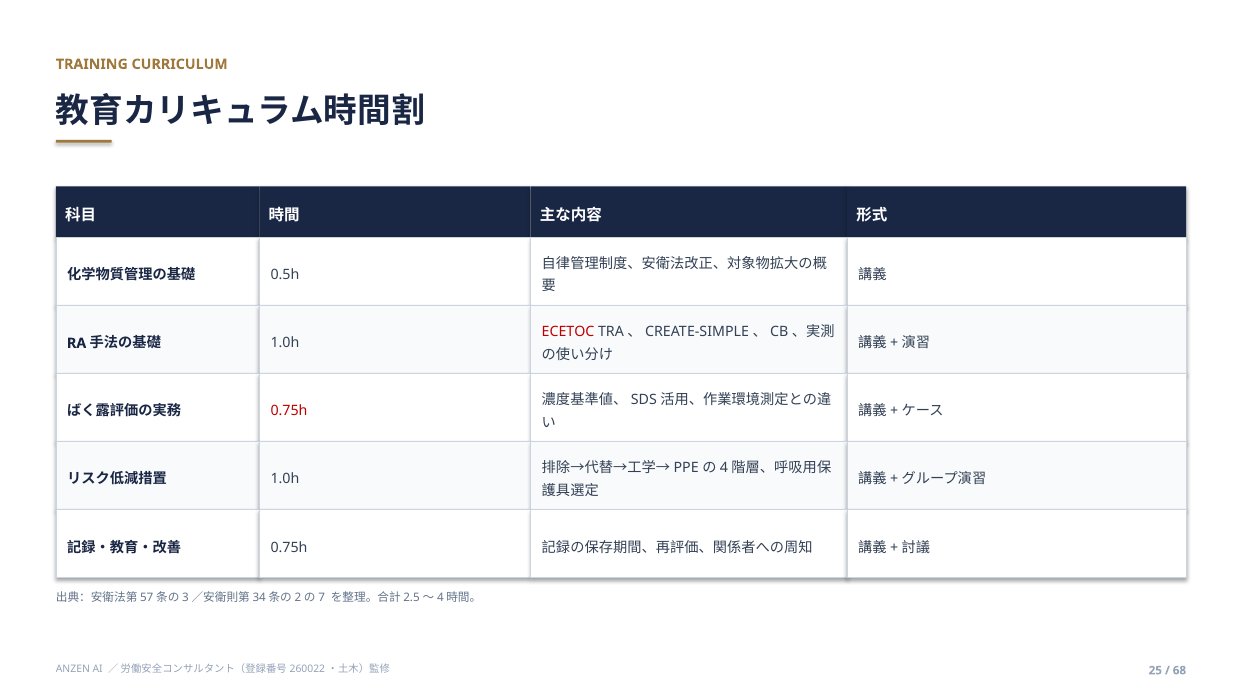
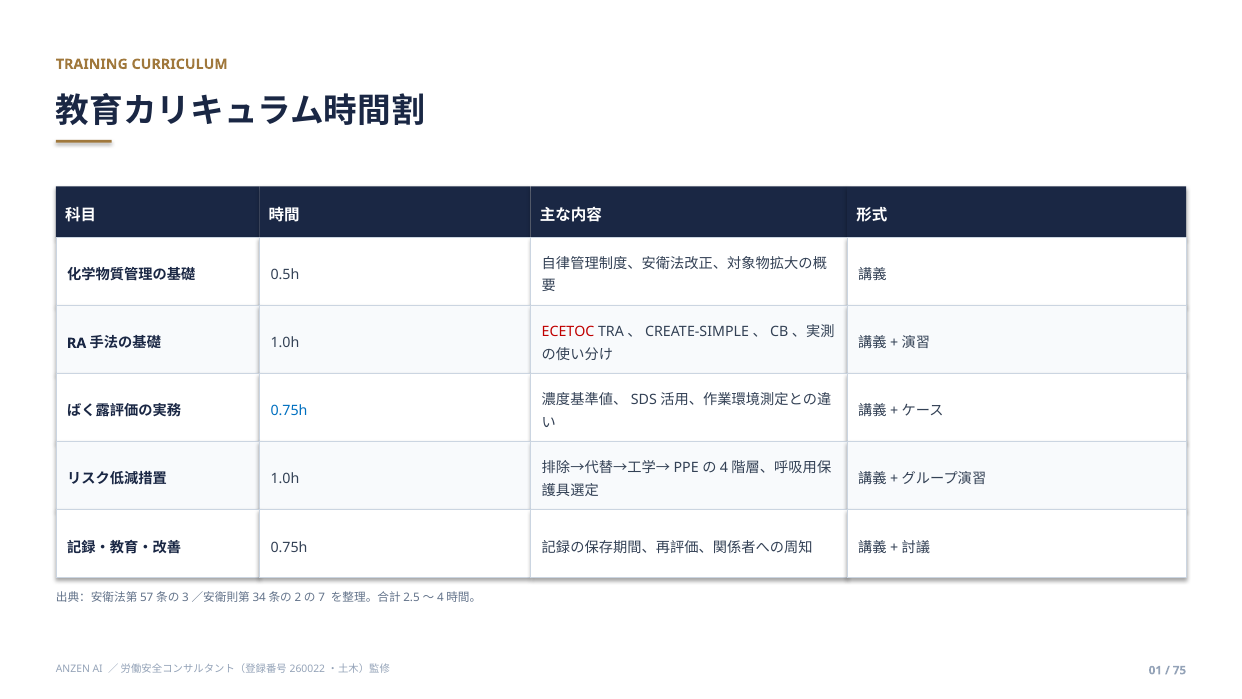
0.75h colour: red -> blue (289, 411)
25: 25 -> 01 (1155, 670)
68: 68 -> 75 (1179, 670)
